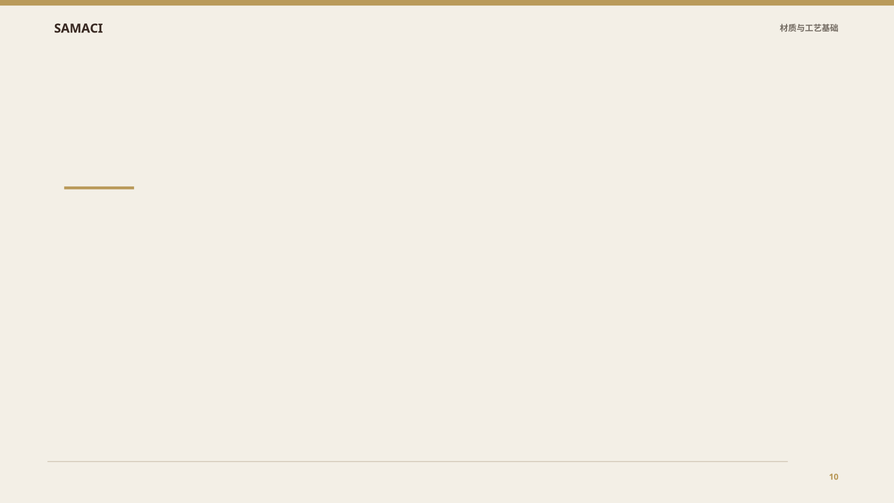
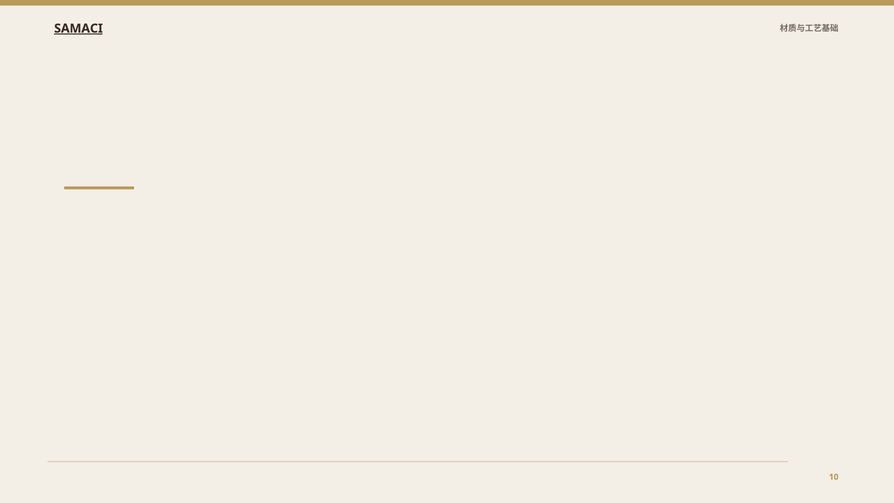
SAMACI underline: none -> present (78, 28)
